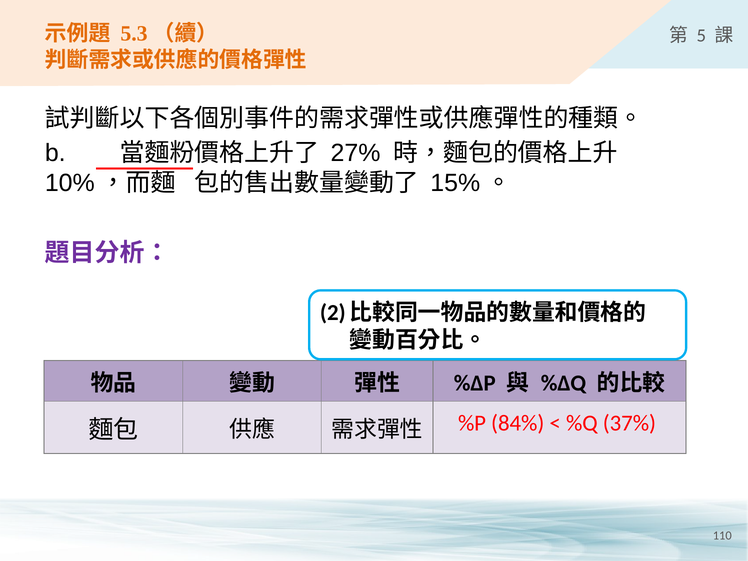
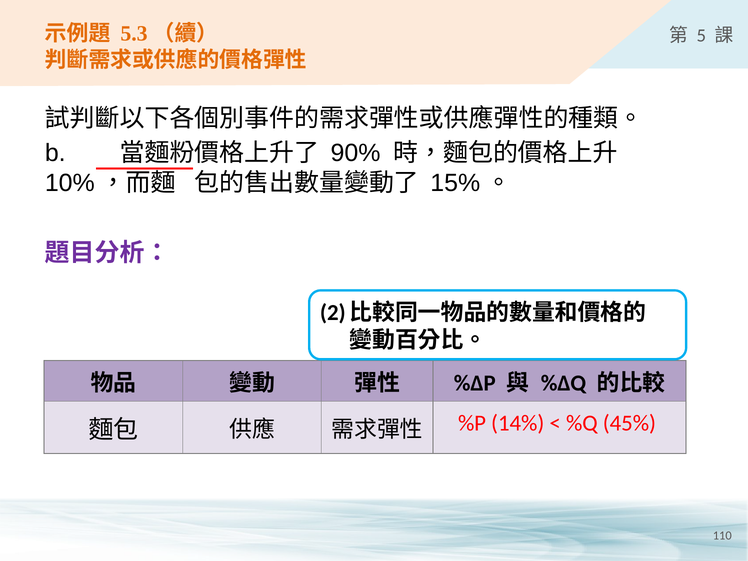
27%: 27% -> 90% (356, 153)
84%: 84% -> 14% (518, 423)
37%: 37% -> 45% (629, 423)
